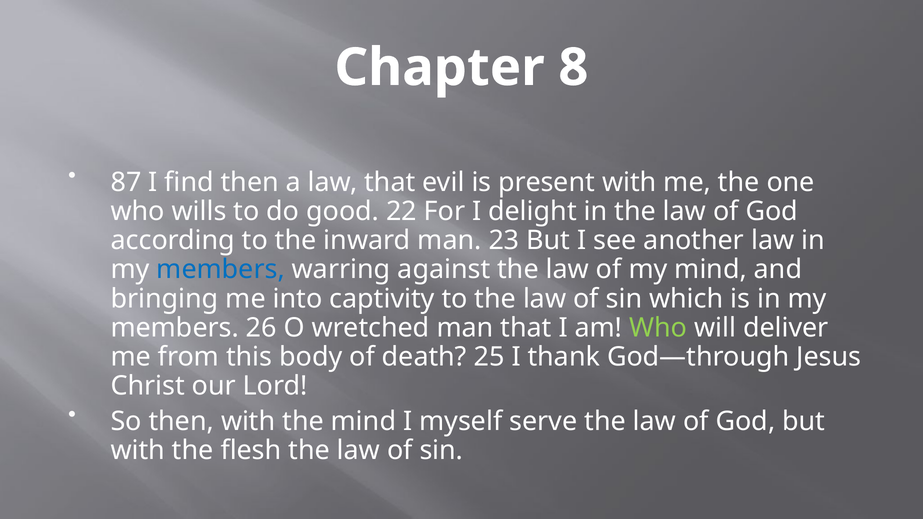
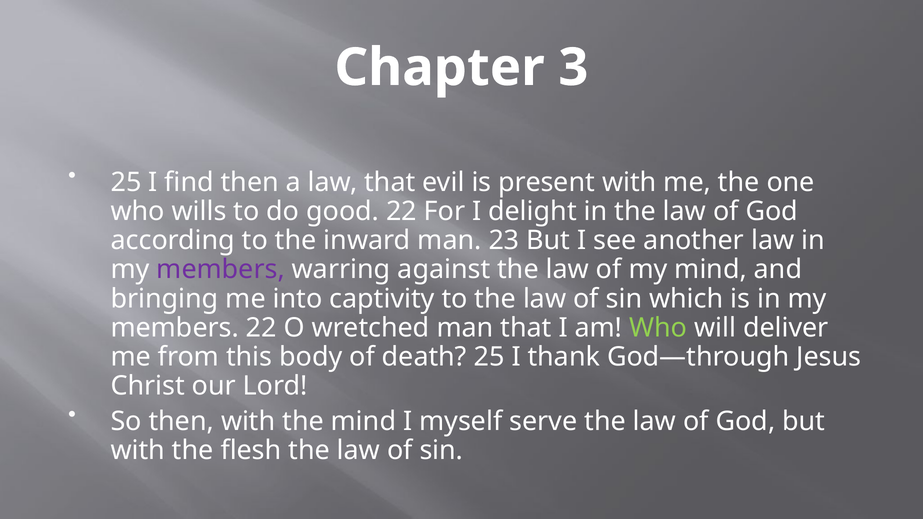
8: 8 -> 3 (573, 68)
87: 87 -> 25 (126, 183)
members colour: blue -> purple (221, 270)
members 26: 26 -> 22 (261, 328)
